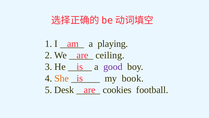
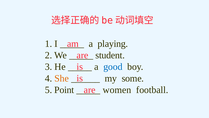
ceiling: ceiling -> student (110, 55)
good colour: purple -> blue (113, 67)
book: book -> some (133, 78)
Desk: Desk -> Point (64, 90)
cookies: cookies -> women (117, 90)
